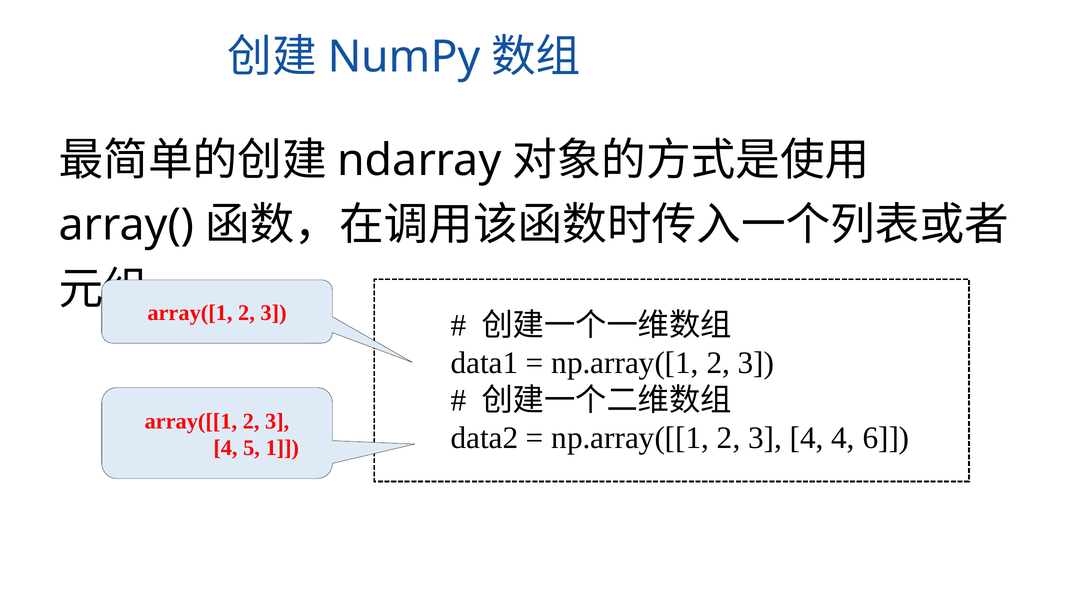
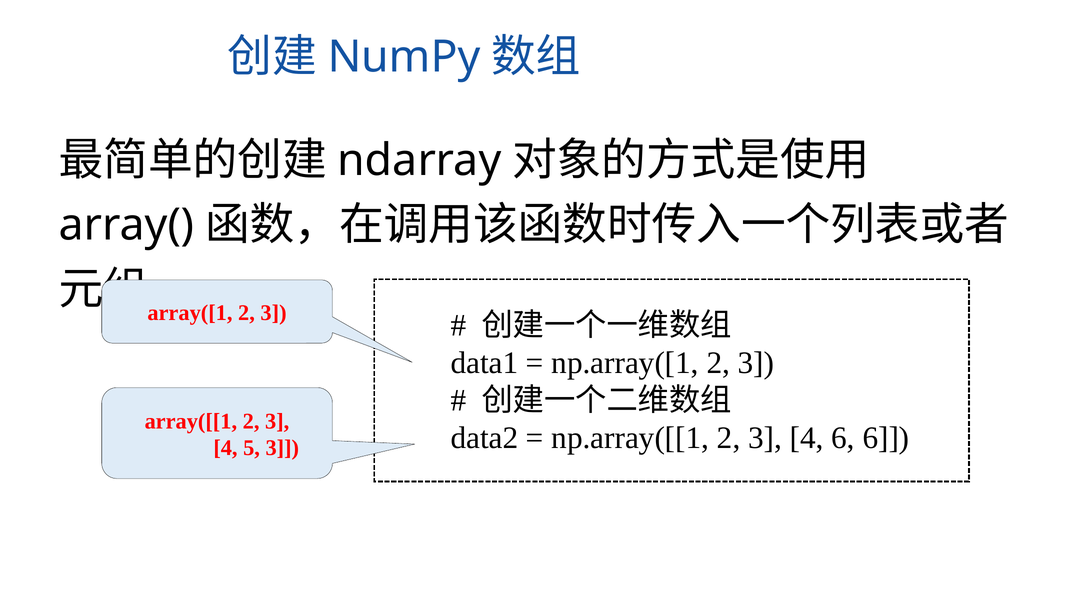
4 4: 4 -> 6 (843, 438)
5 1: 1 -> 3 (282, 448)
